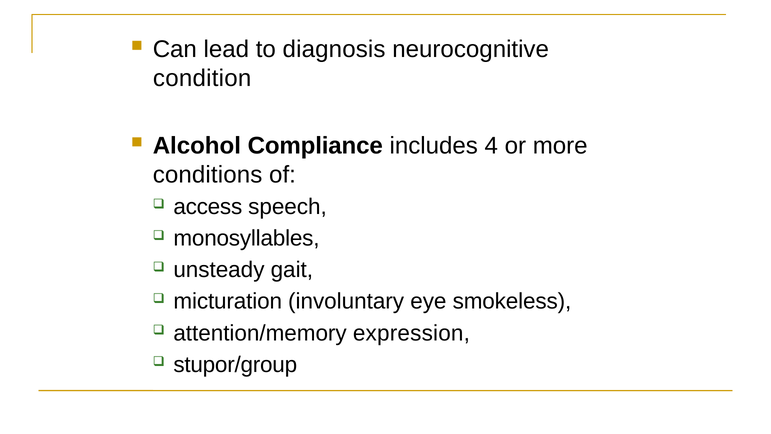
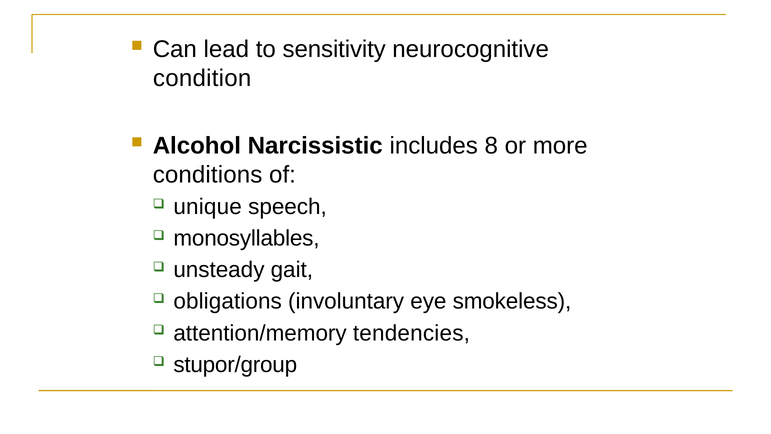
diagnosis: diagnosis -> sensitivity (334, 49)
Compliance: Compliance -> Narcissistic (315, 146)
4: 4 -> 8 (491, 146)
access: access -> unique (208, 207)
micturation: micturation -> obligations (228, 301)
expression: expression -> tendencies (411, 333)
